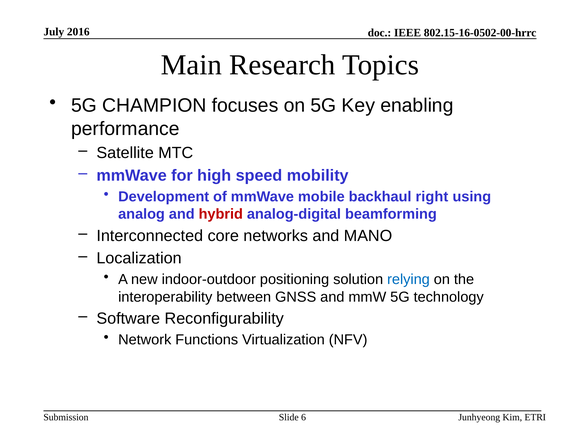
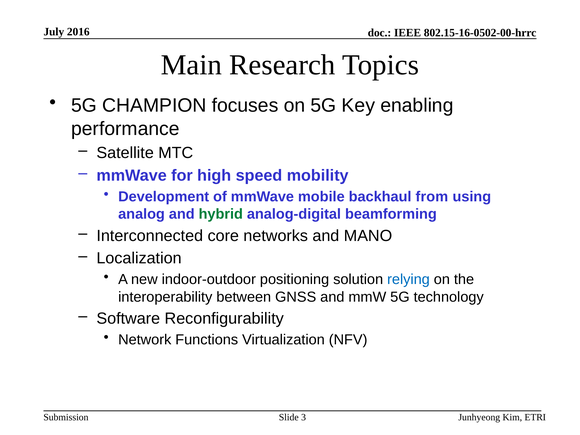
right: right -> from (432, 197)
hybrid colour: red -> green (221, 214)
6: 6 -> 3 (304, 417)
